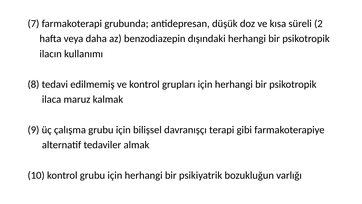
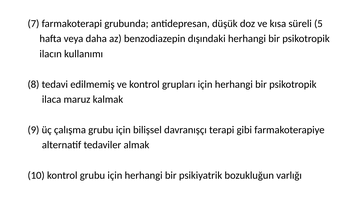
2: 2 -> 5 (318, 24)
